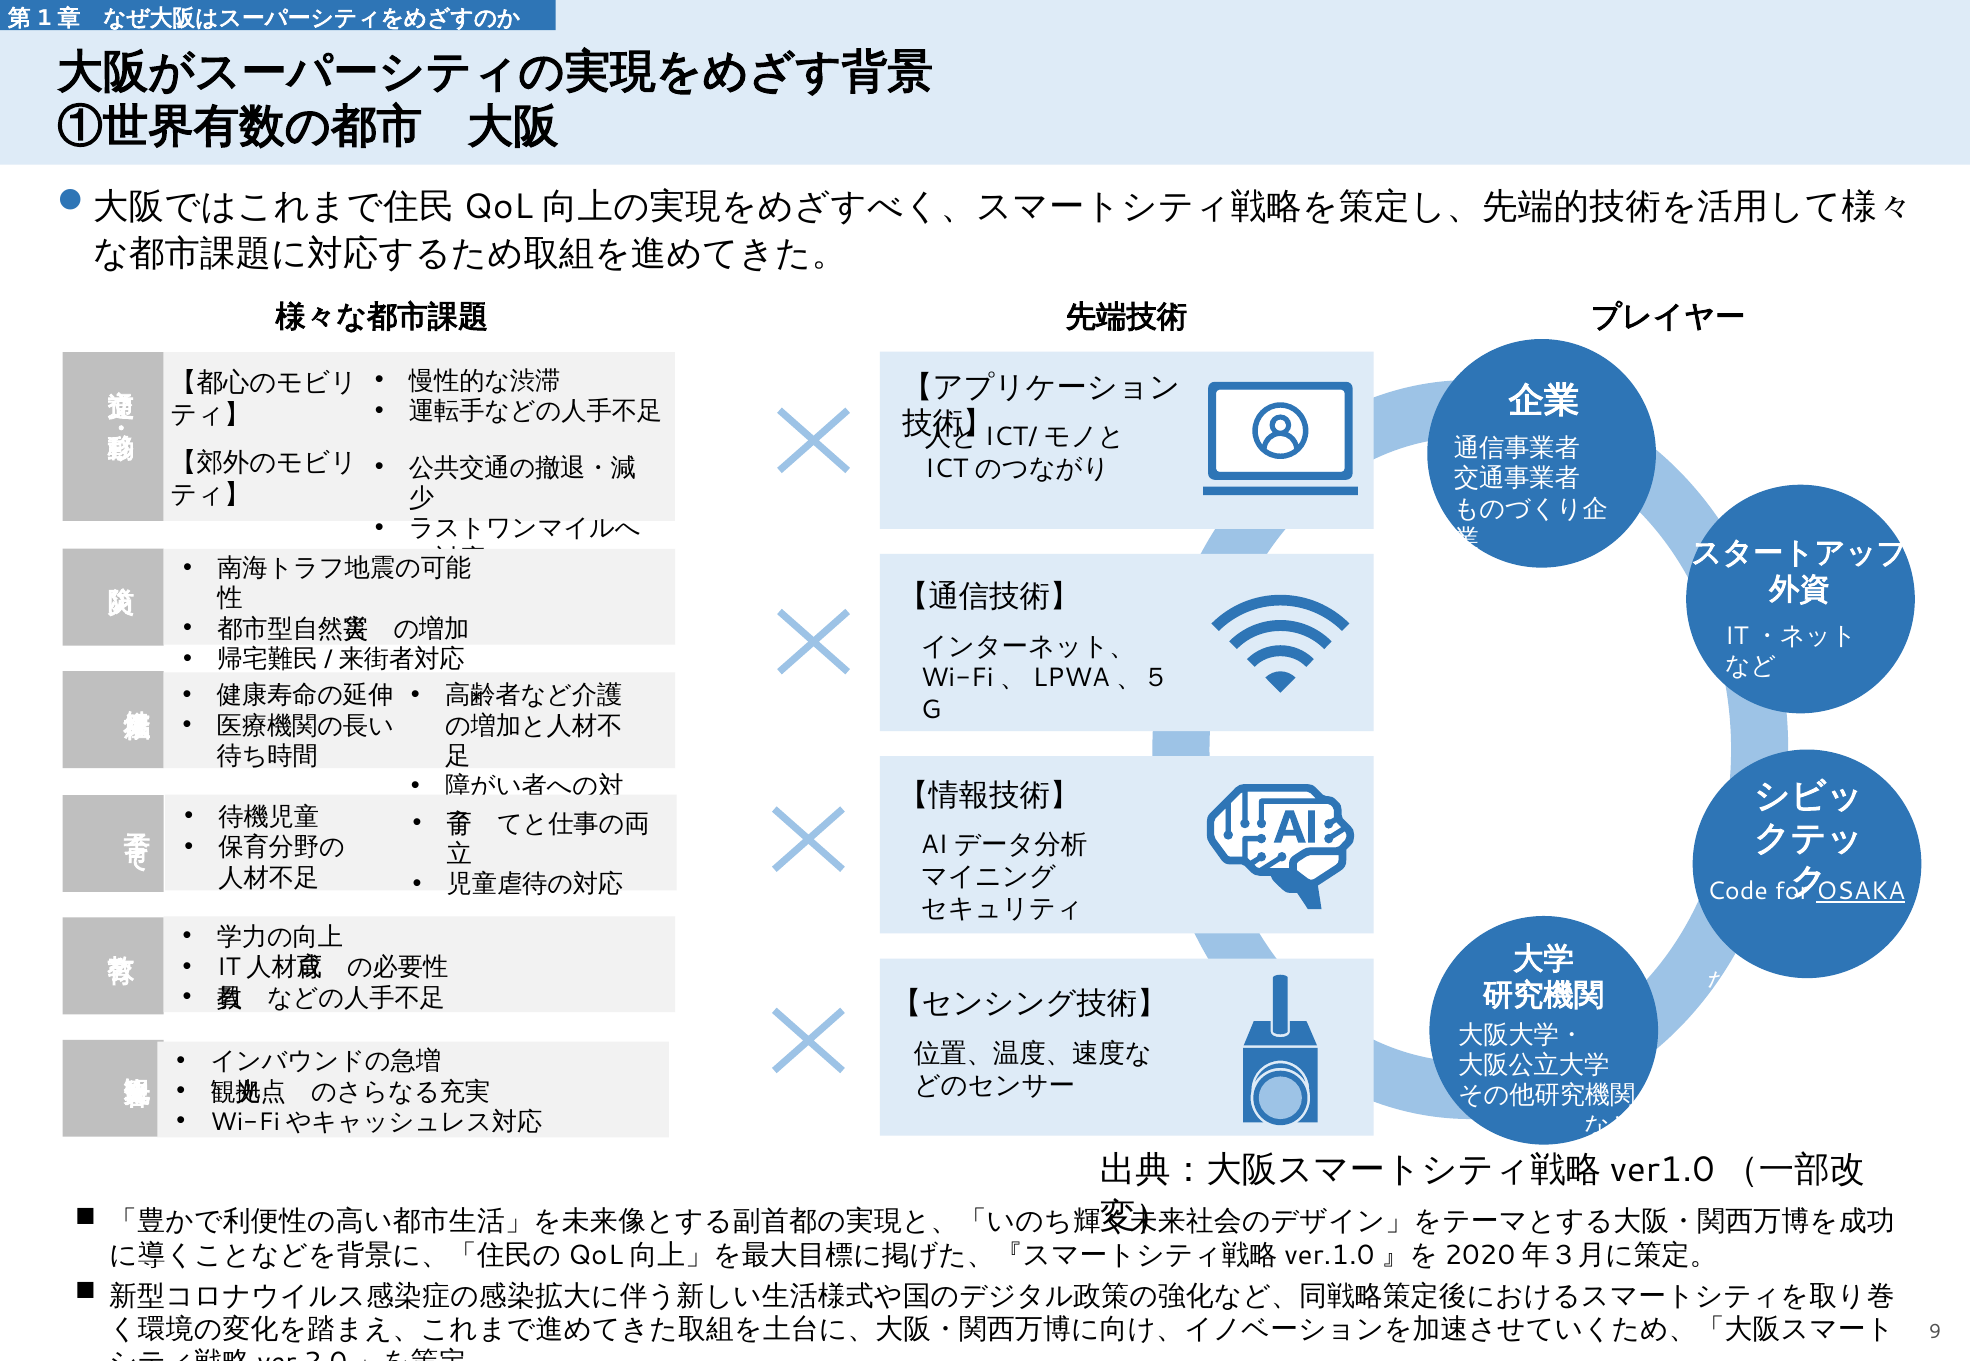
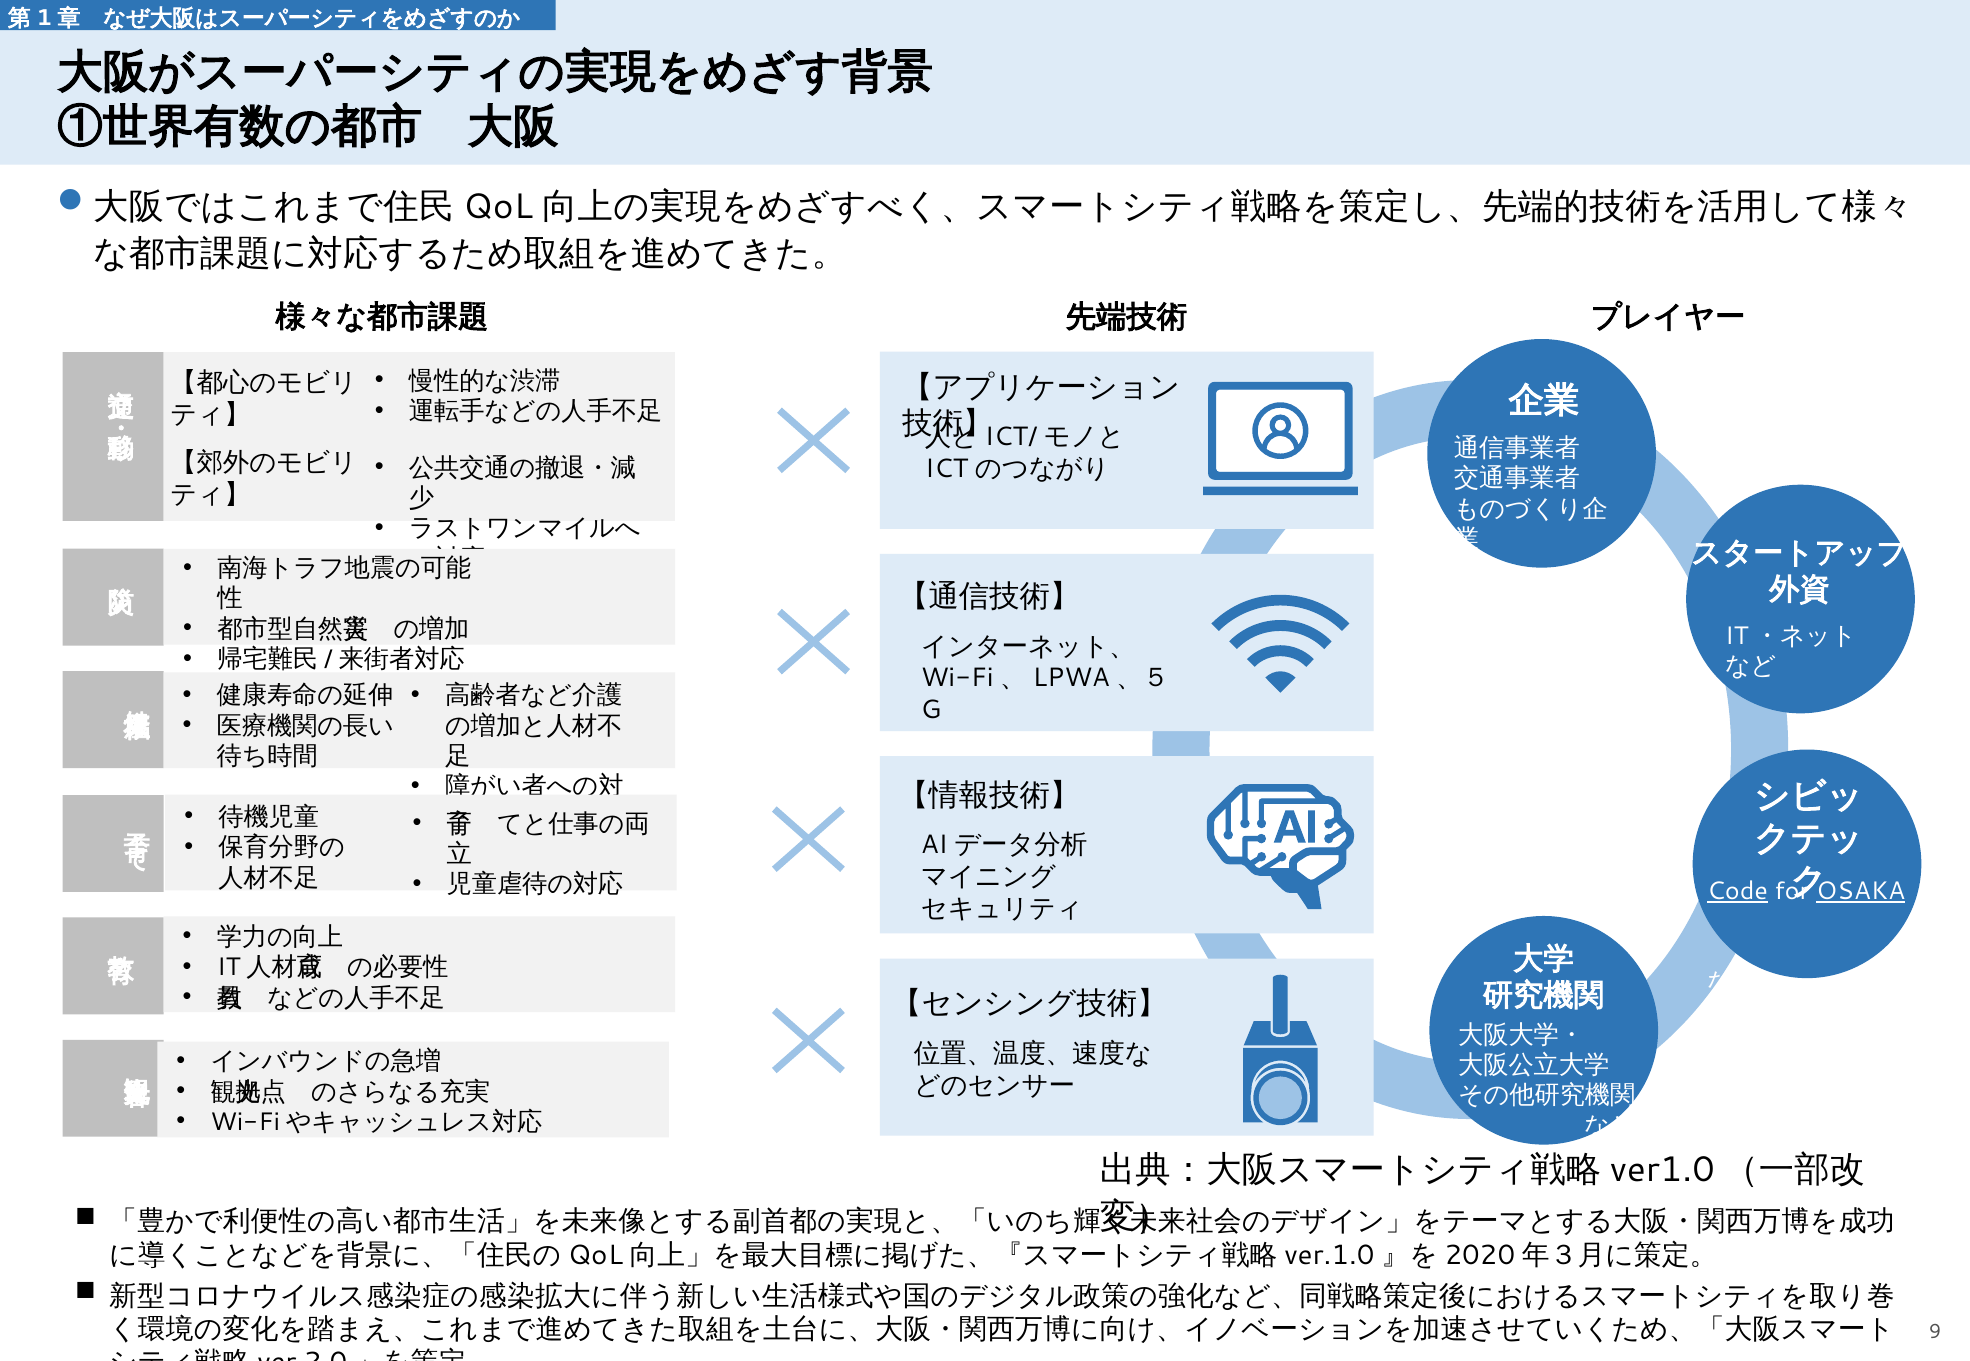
Code underline: none -> present (1738, 891)
